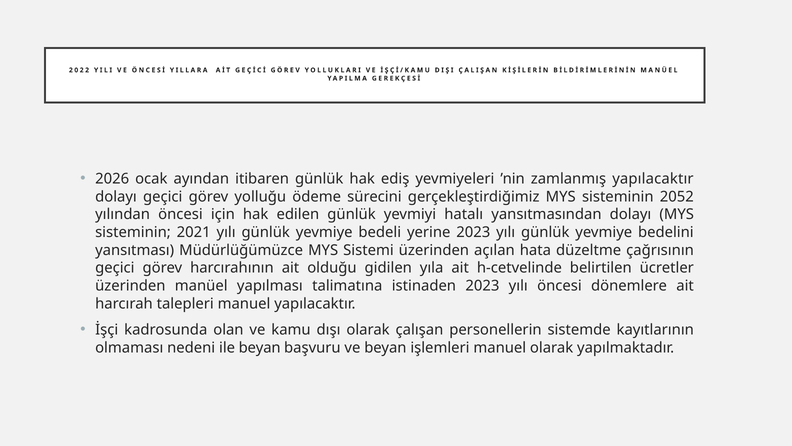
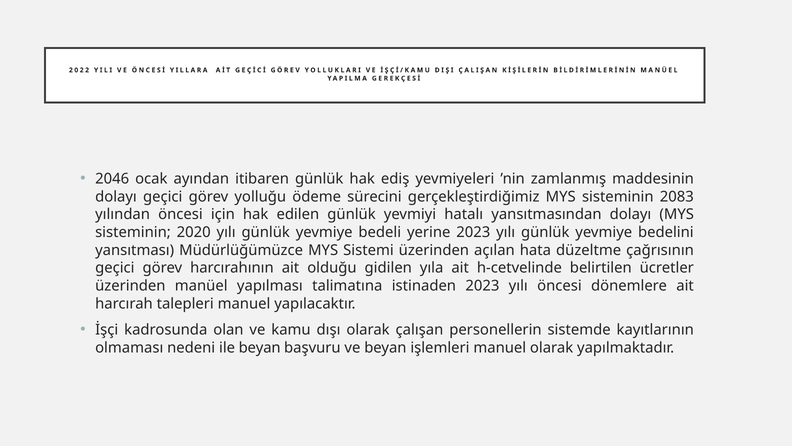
2026: 2026 -> 2046 (112, 179)
zamlanmış yapılacaktır: yapılacaktır -> maddesinin (653, 179)
2052: 2052 -> 2083 (677, 196)
2021: 2021 -> 2020 (194, 232)
